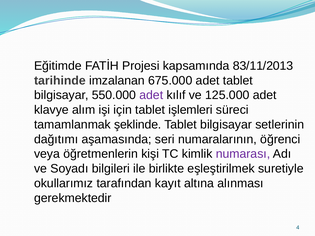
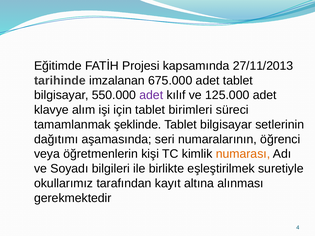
83/11/2013: 83/11/2013 -> 27/11/2013 (263, 66)
işlemleri: işlemleri -> birimleri (190, 110)
numarası colour: purple -> orange (243, 154)
